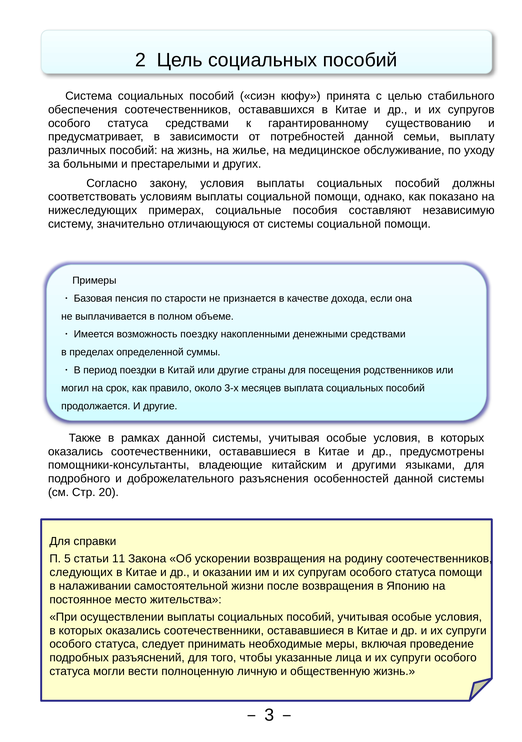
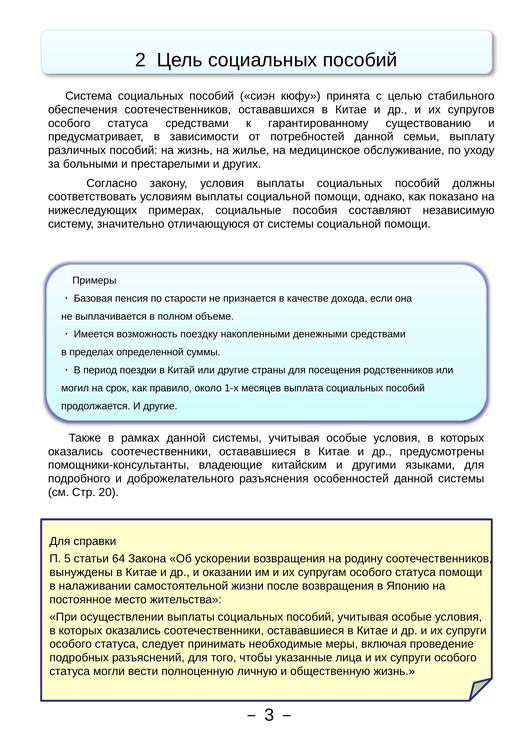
3-х: 3-х -> 1-х (232, 388)
11: 11 -> 64 (119, 559)
следующих: следующих -> вынуждены (81, 572)
